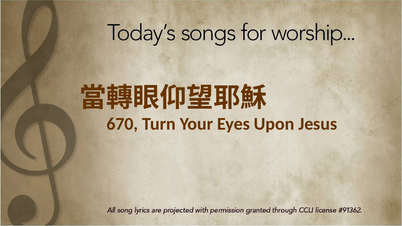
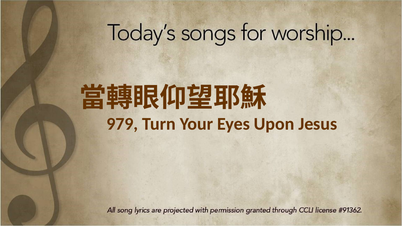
670: 670 -> 979 (122, 124)
